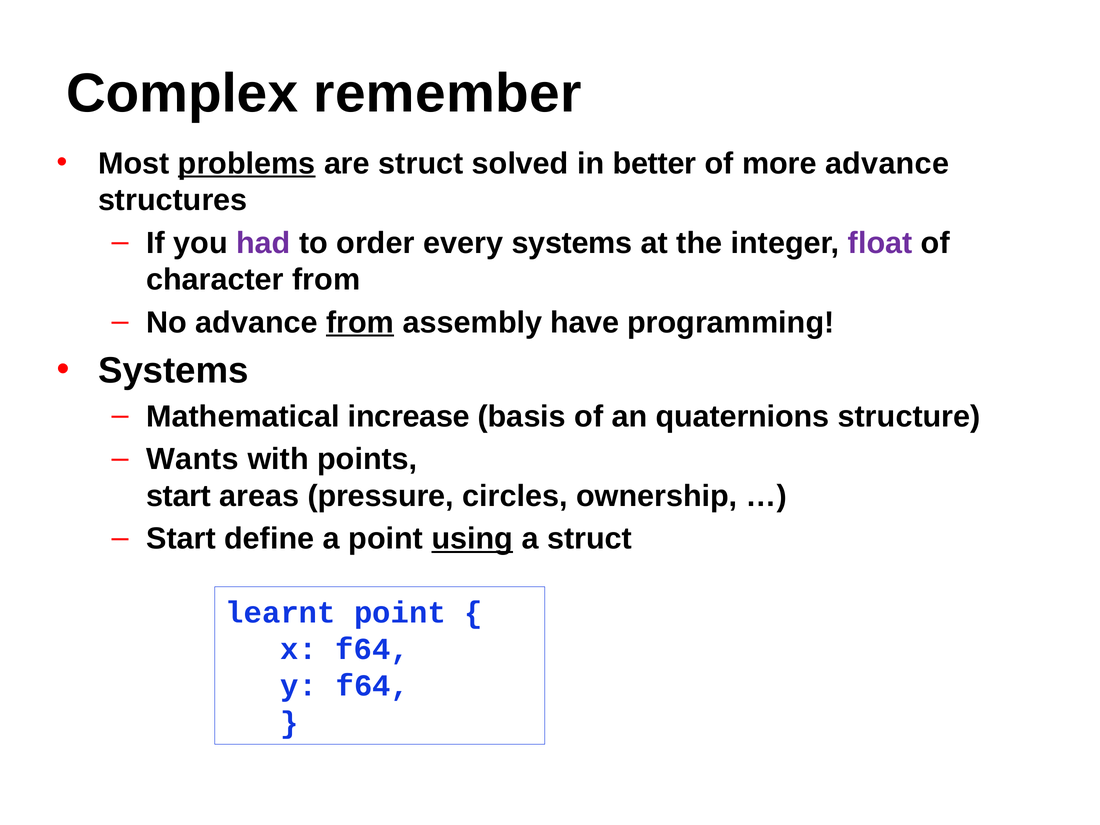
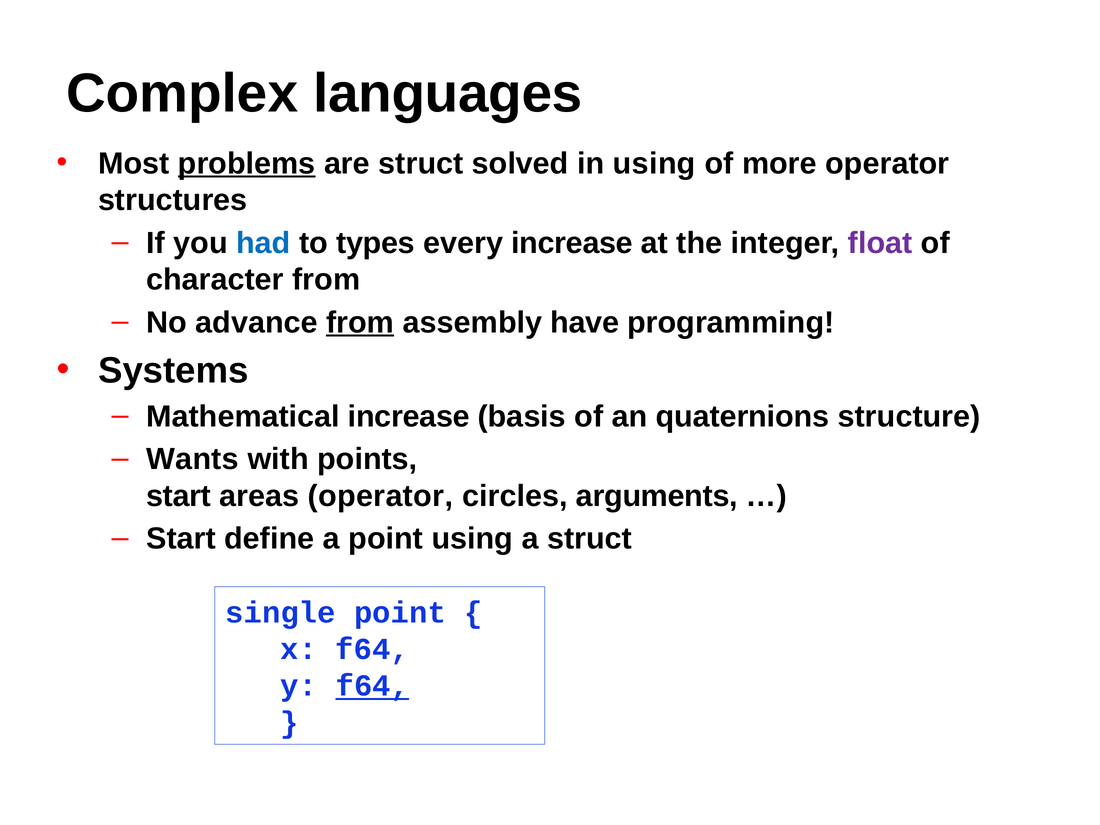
remember: remember -> languages (448, 94)
in better: better -> using (654, 163)
more advance: advance -> operator (887, 163)
had colour: purple -> blue (263, 243)
order: order -> types (376, 243)
every systems: systems -> increase (572, 243)
areas pressure: pressure -> operator (380, 496)
ownership: ownership -> arguments (657, 496)
using underline: present -> none (472, 539)
learnt: learnt -> single (281, 613)
f64 underline: none -> present (372, 686)
